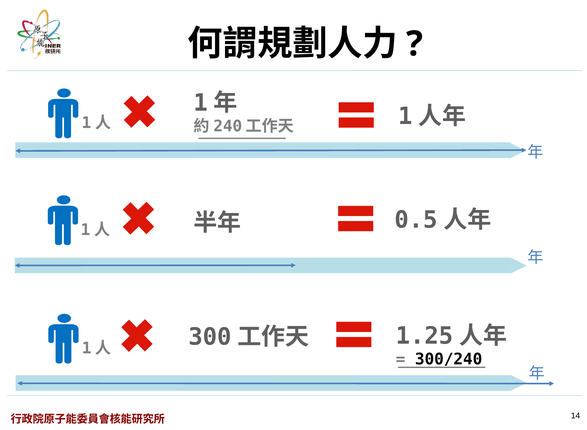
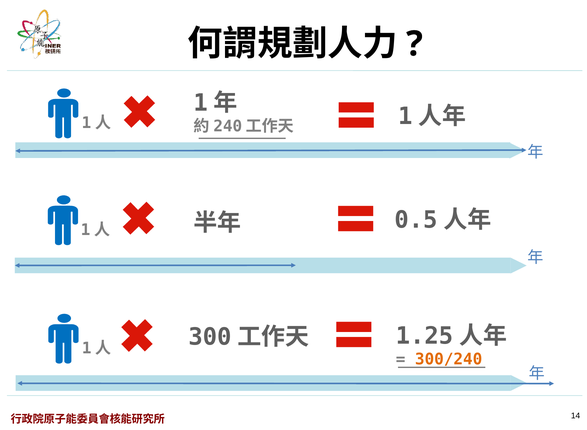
300/240 colour: black -> orange (449, 360)
